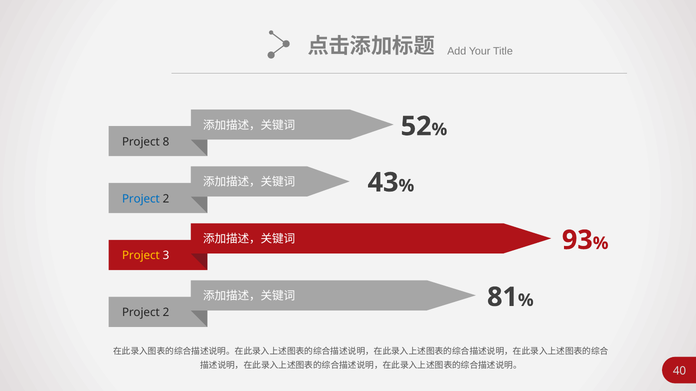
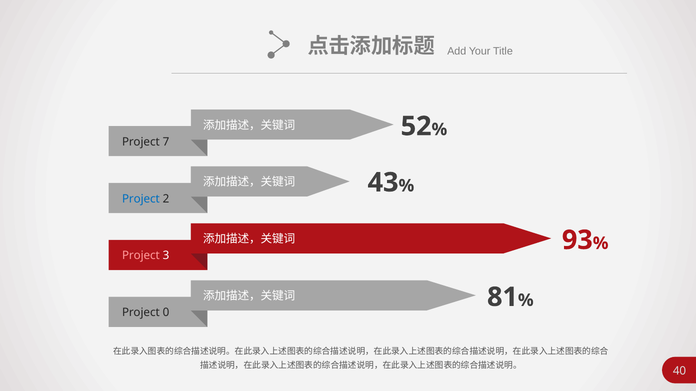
8: 8 -> 7 (166, 142)
Project colour: yellow -> pink (141, 256)
2: 2 -> 0 (166, 313)
